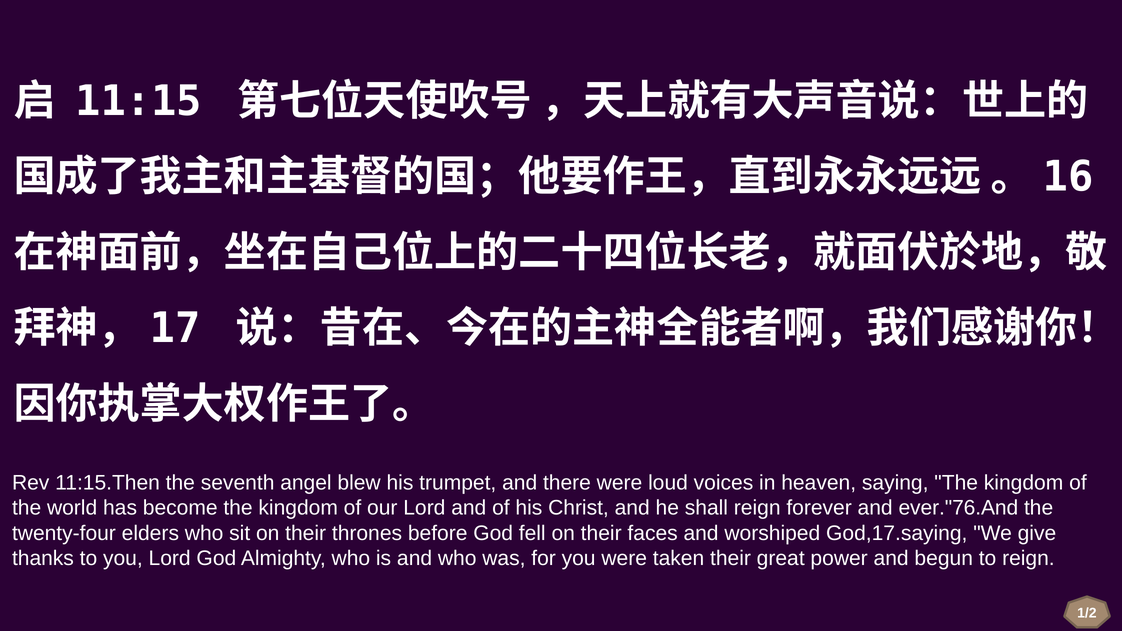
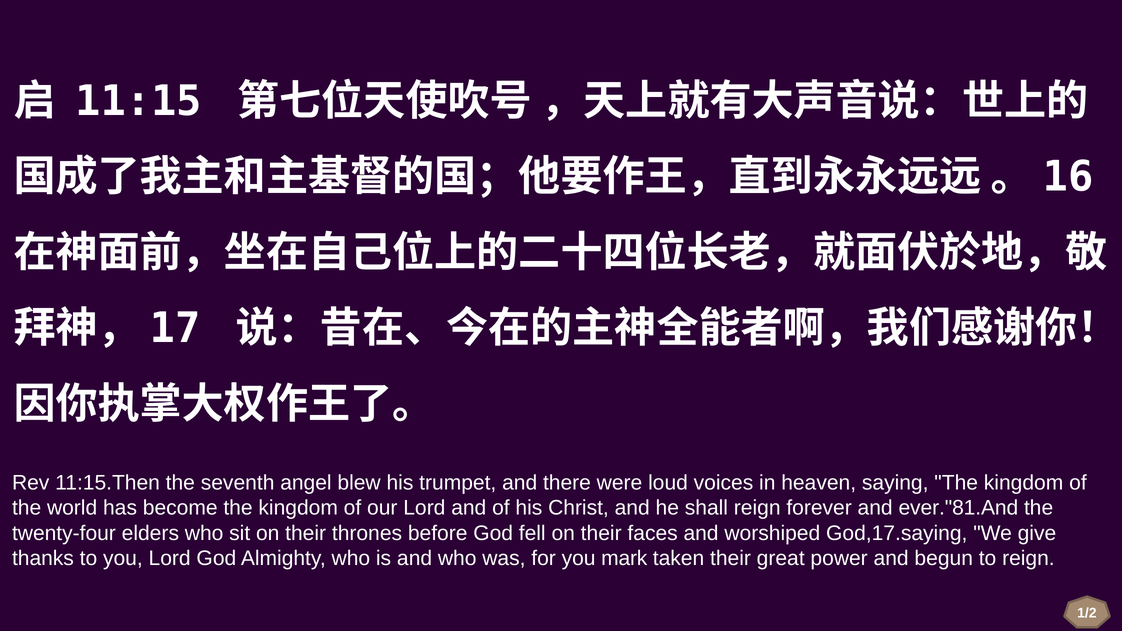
ever."76.And: ever."76.And -> ever."81.And (958, 508)
you were: were -> mark (624, 559)
